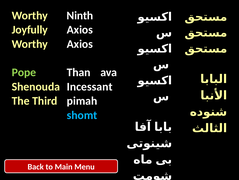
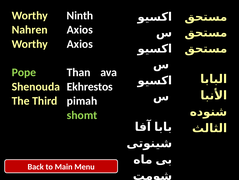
Joyfully: Joyfully -> Nahren (30, 30)
Incessant: Incessant -> Ekhrestos (90, 86)
shomt colour: light blue -> light green (82, 115)
